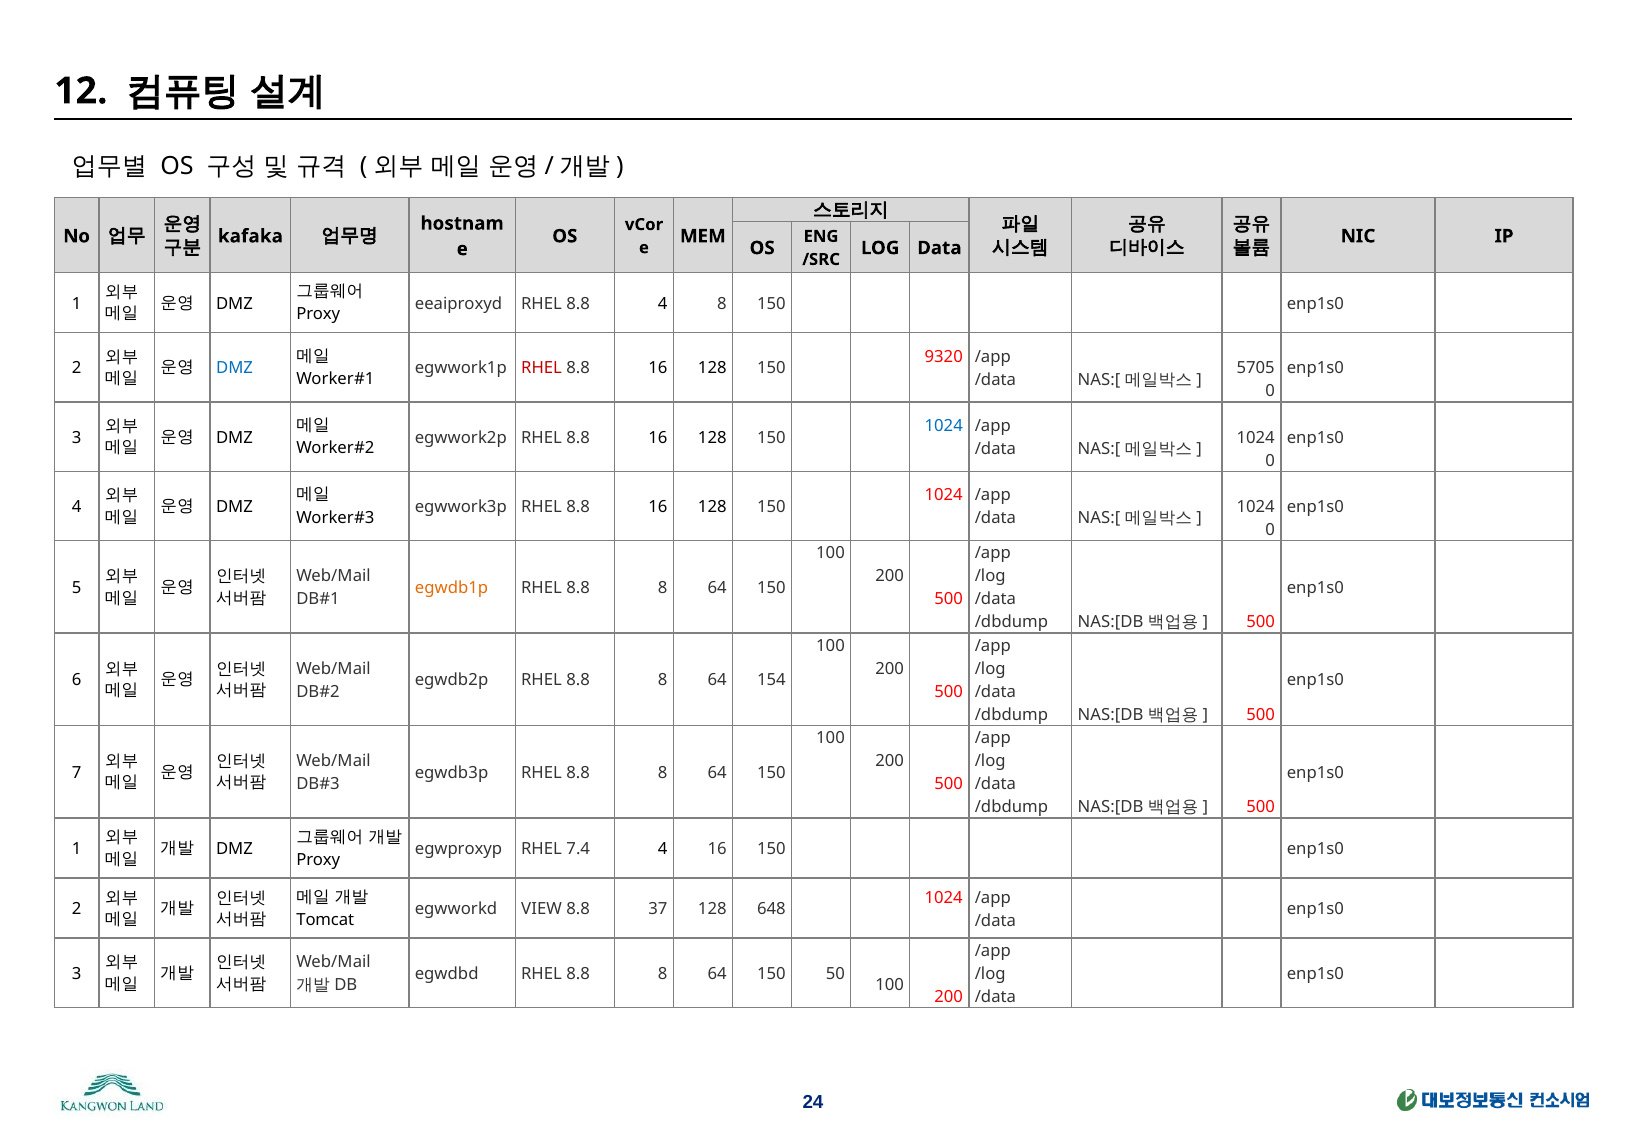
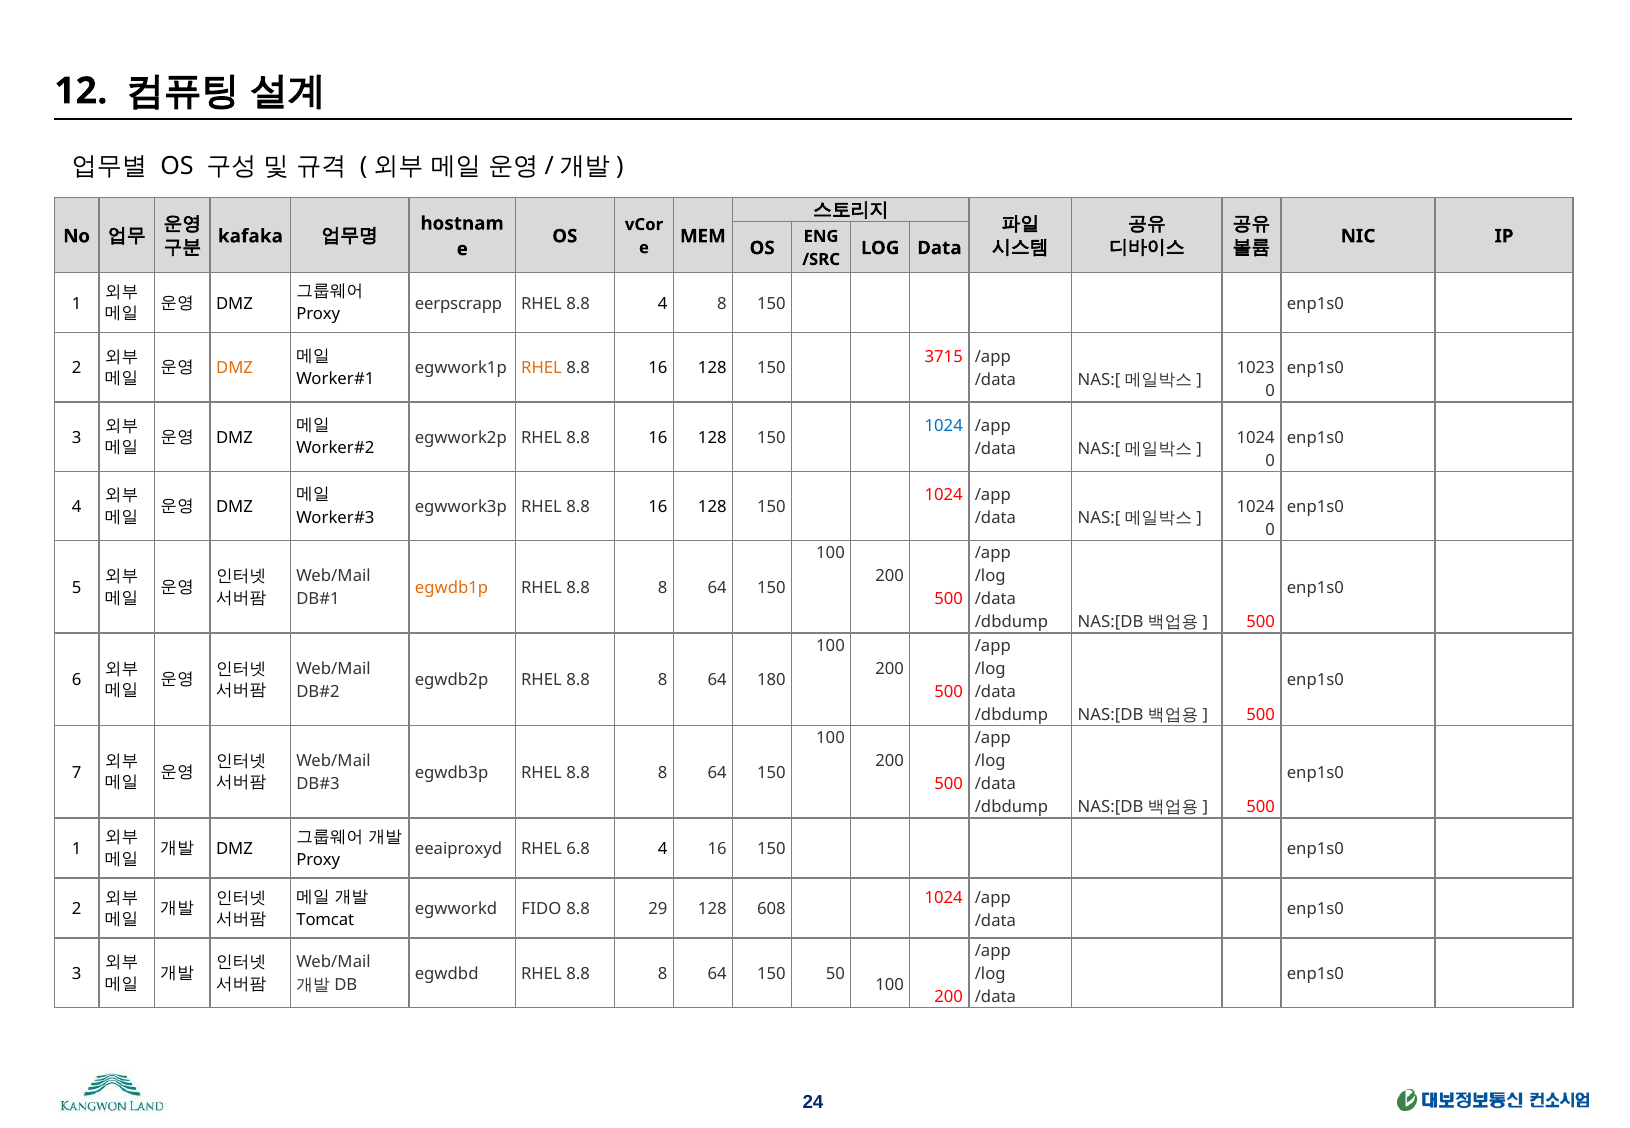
eeaiproxyd: eeaiproxyd -> eerpscrapp (459, 304)
9320: 9320 -> 3715 (944, 357)
DMZ colour: blue -> orange (235, 369)
RHEL colour: red -> orange (542, 369)
5705: 5705 -> 1023 (1256, 368)
154: 154 -> 180 (771, 680)
egwproxyp: egwproxyp -> eeaiproxyd (458, 849)
7.4: 7.4 -> 6.8 (578, 849)
VIEW: VIEW -> FIDO (541, 909)
37: 37 -> 29 (658, 909)
648: 648 -> 608 (771, 909)
